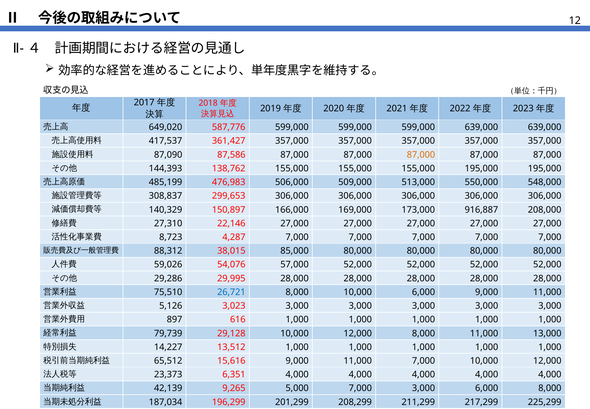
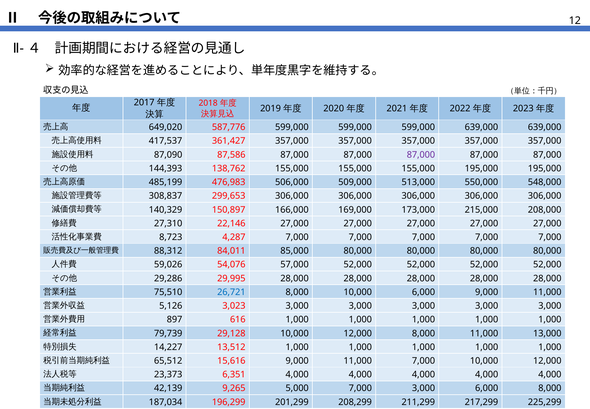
87,000 colour: orange -> purple (421, 155)
916,887: 916,887 -> 215,000 (481, 209)
38,015: 38,015 -> 84,011 (231, 251)
